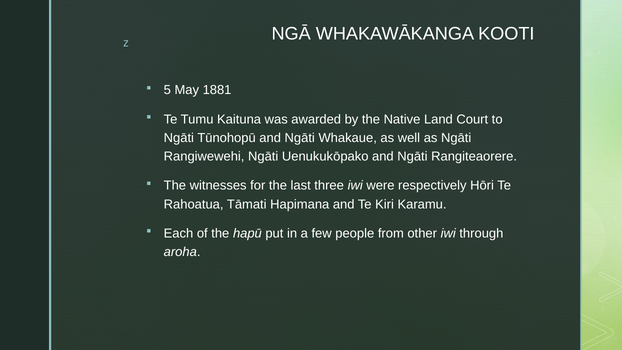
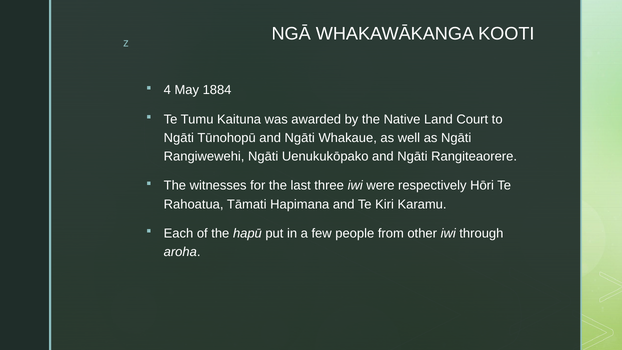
5: 5 -> 4 (167, 90)
1881: 1881 -> 1884 (217, 90)
